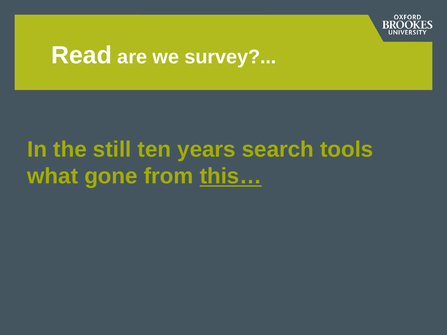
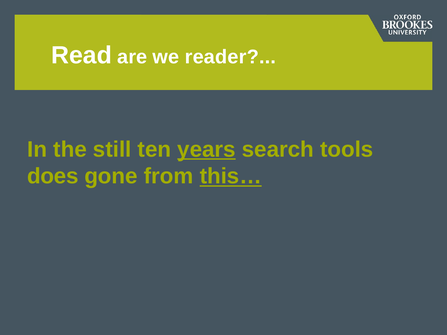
survey: survey -> reader (230, 57)
years underline: none -> present (206, 150)
what: what -> does (53, 176)
